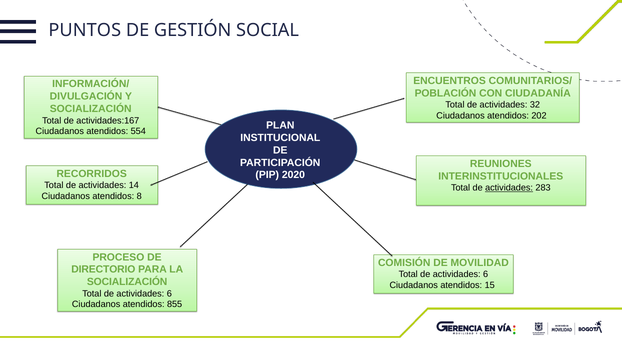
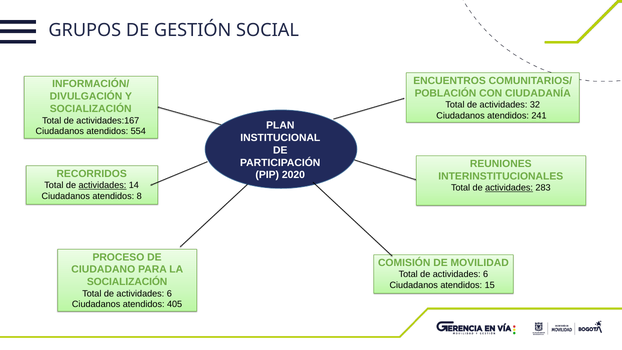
PUNTOS: PUNTOS -> GRUPOS (85, 30)
202: 202 -> 241 (539, 116)
actividades underline: none -> present (102, 185)
DIRECTORIO: DIRECTORIO -> CIUDADANO (103, 269)
855: 855 -> 405 (175, 304)
